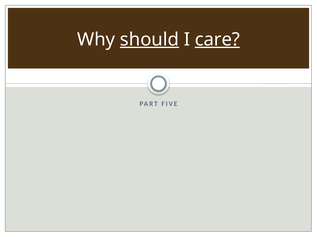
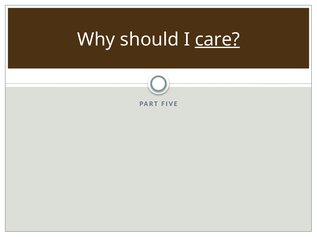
should underline: present -> none (149, 40)
